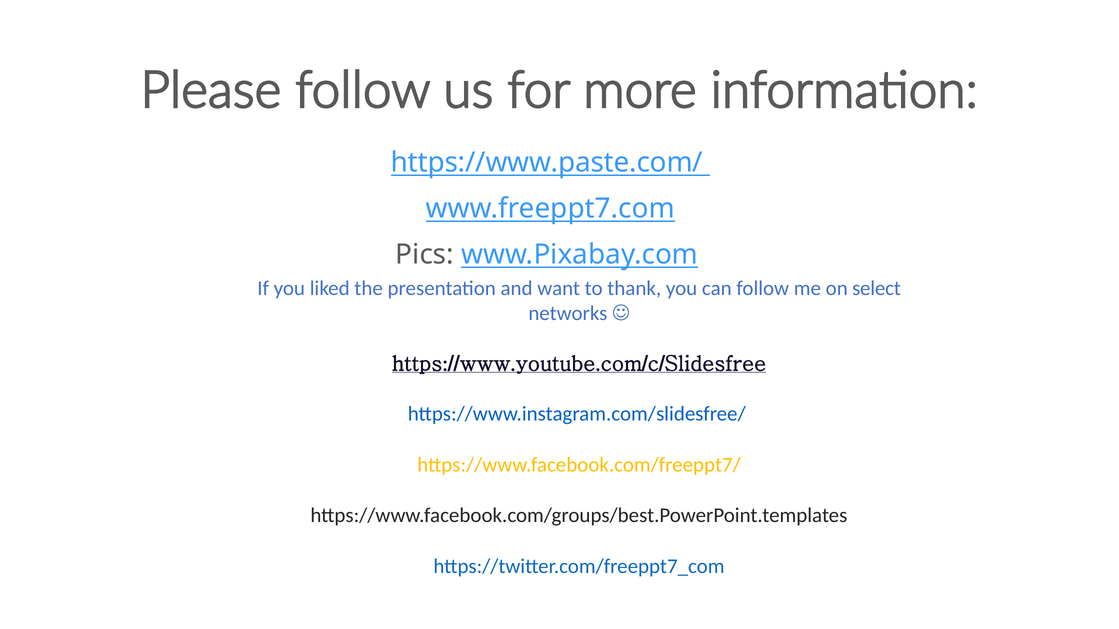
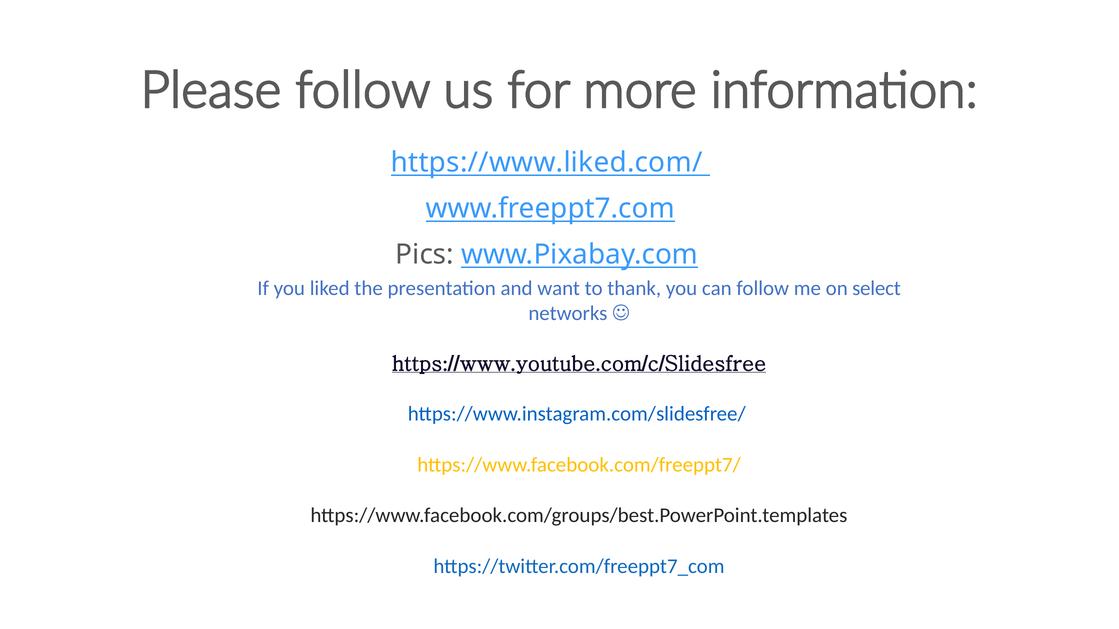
https://www.paste.com/: https://www.paste.com/ -> https://www.liked.com/ (547, 163)
